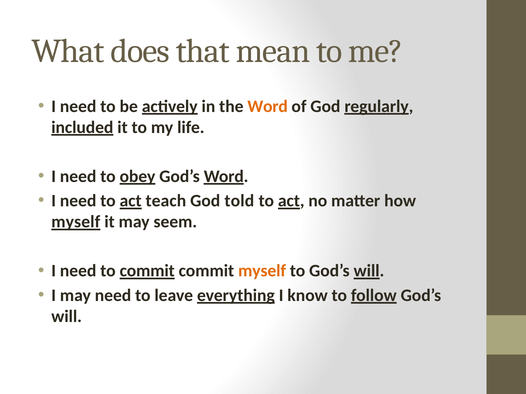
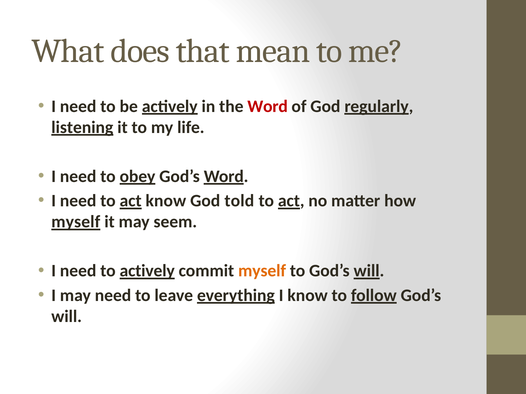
Word colour: orange -> red (268, 106)
included: included -> listening (82, 127)
act teach: teach -> know (166, 201)
to commit: commit -> actively (147, 271)
